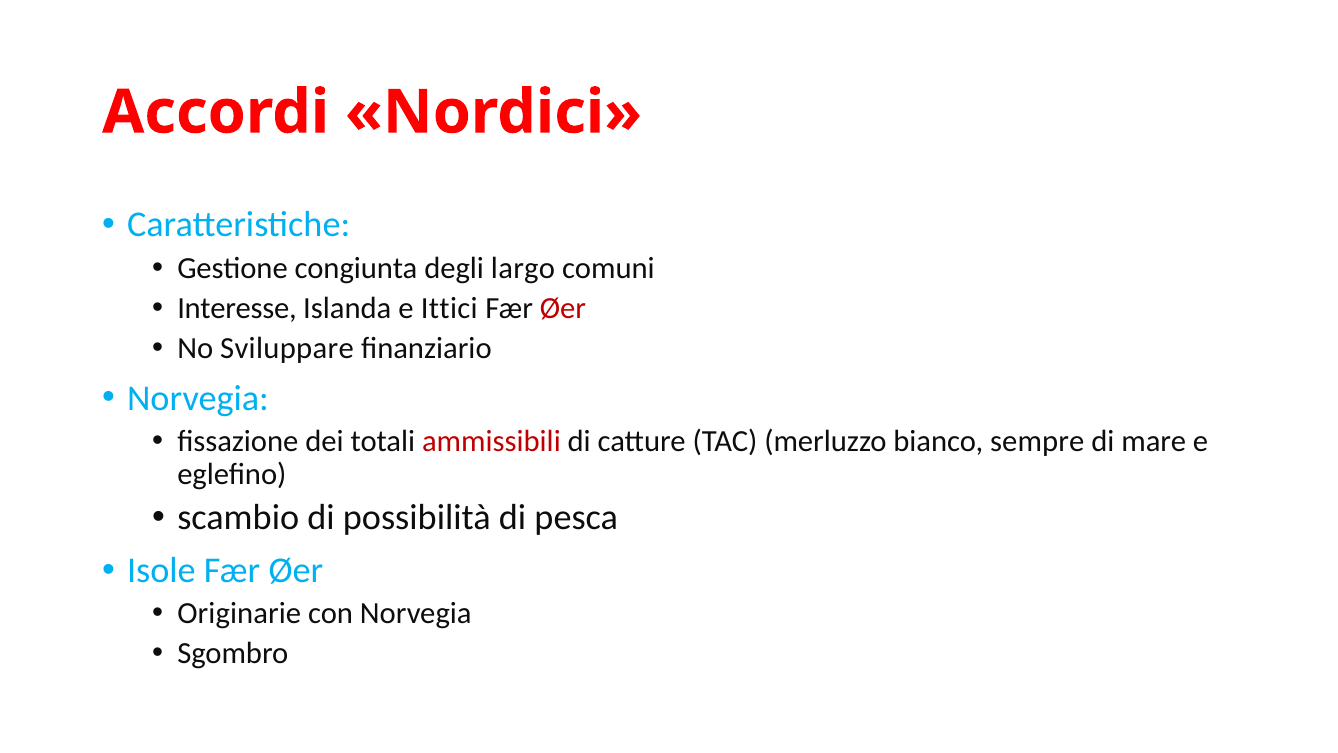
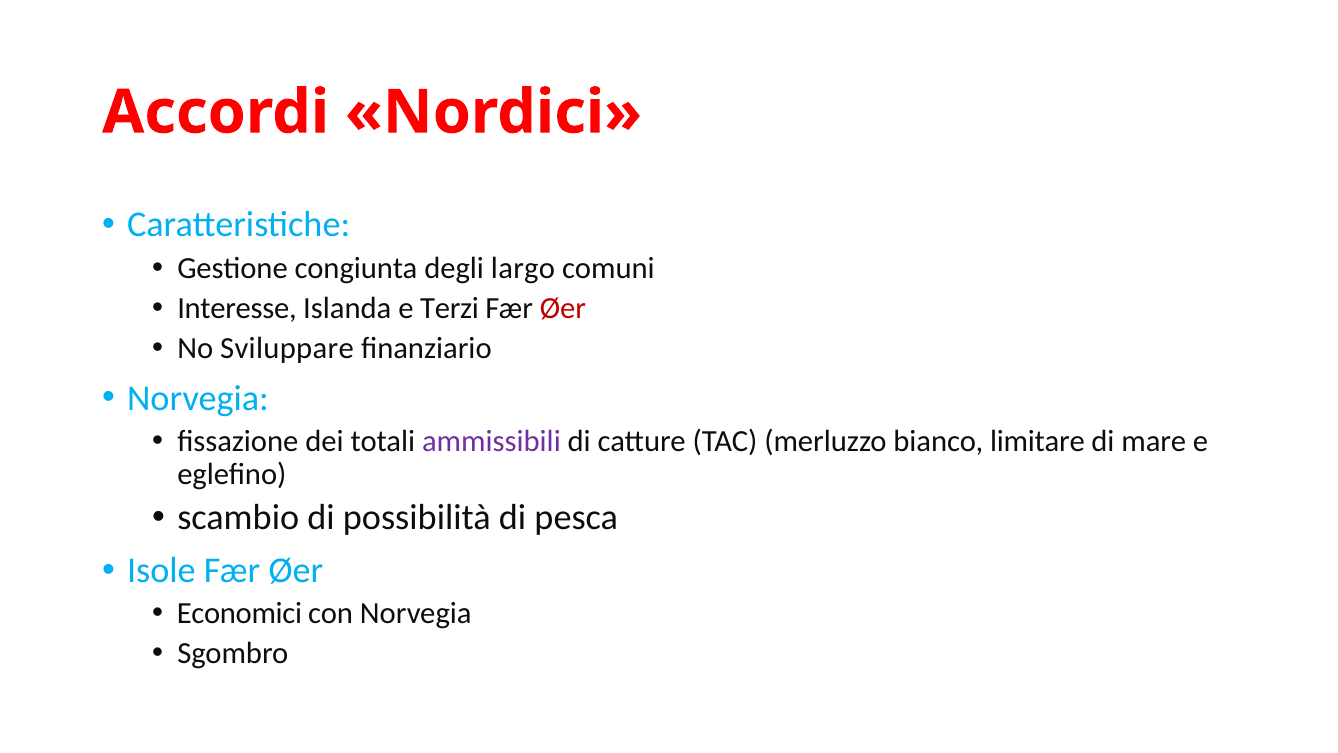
Ittici: Ittici -> Terzi (450, 308)
ammissibili colour: red -> purple (491, 441)
sempre: sempre -> limitare (1037, 441)
Originarie: Originarie -> Economici (239, 613)
